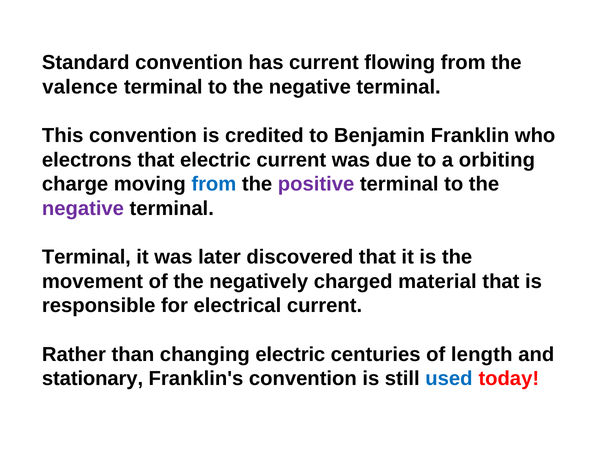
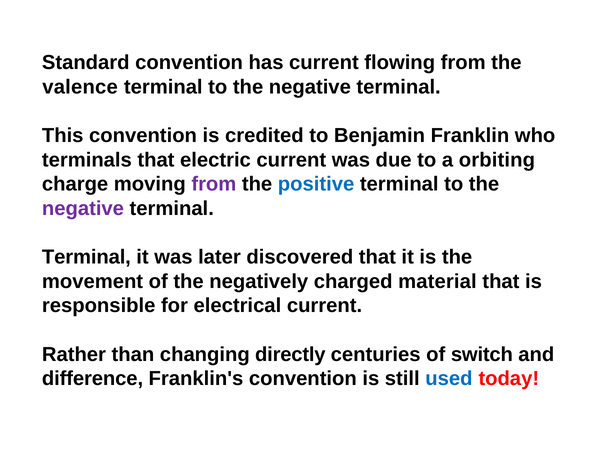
electrons: electrons -> terminals (87, 160)
from colour: blue -> purple (214, 184)
positive colour: purple -> blue (316, 184)
changing electric: electric -> directly (290, 354)
length: length -> switch (482, 354)
stationary: stationary -> difference (93, 378)
